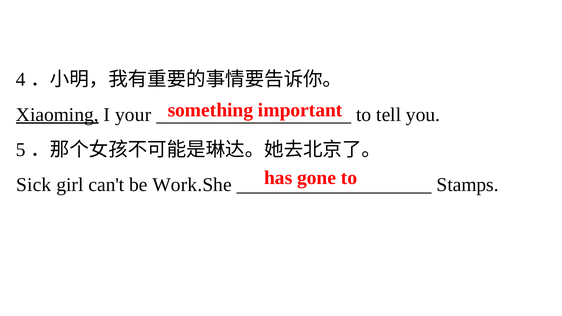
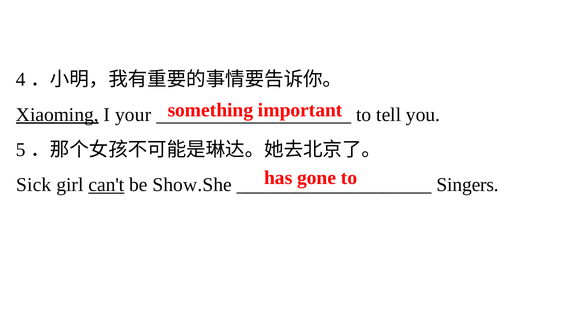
can't underline: none -> present (106, 185)
Work.She: Work.She -> Show.She (192, 185)
Stamps: Stamps -> Singers (468, 185)
